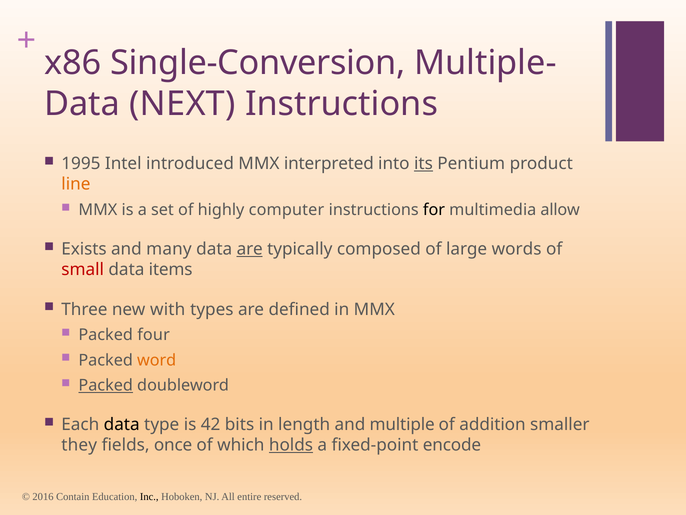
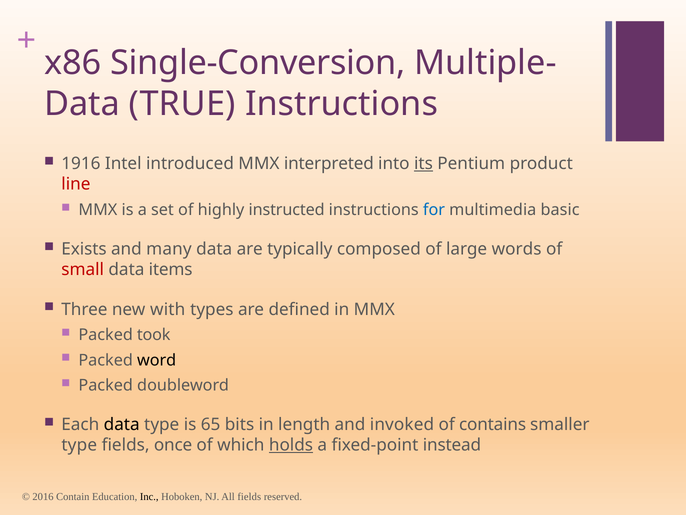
NEXT: NEXT -> TRUE (182, 104)
1995: 1995 -> 1916 (81, 163)
line colour: orange -> red (76, 184)
computer: computer -> instructed (287, 210)
for colour: black -> blue (434, 210)
allow: allow -> basic (560, 210)
are underline: present -> none (250, 249)
four: four -> took (154, 335)
word colour: orange -> black (157, 360)
Packed underline: present -> none (106, 385)
42: 42 -> 65 (211, 424)
multiple: multiple -> invoked (402, 424)
addition: addition -> contains (493, 424)
they: they -> type (79, 445)
encode: encode -> instead (452, 445)
All entire: entire -> fields (249, 496)
